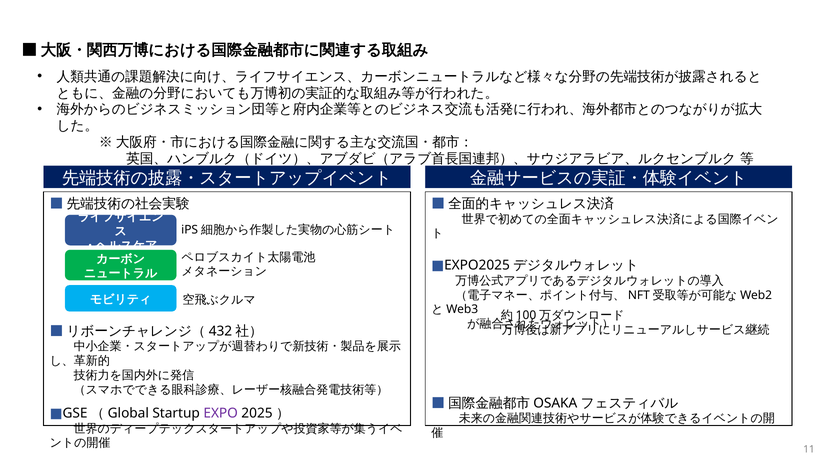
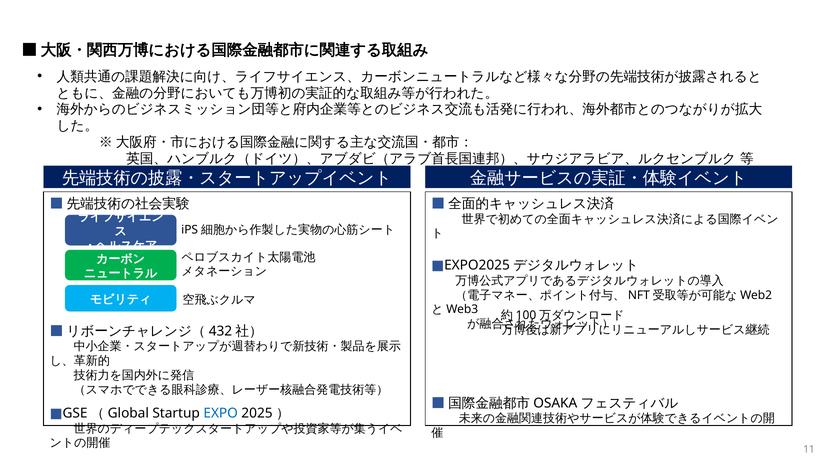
EXPO colour: purple -> blue (221, 413)
